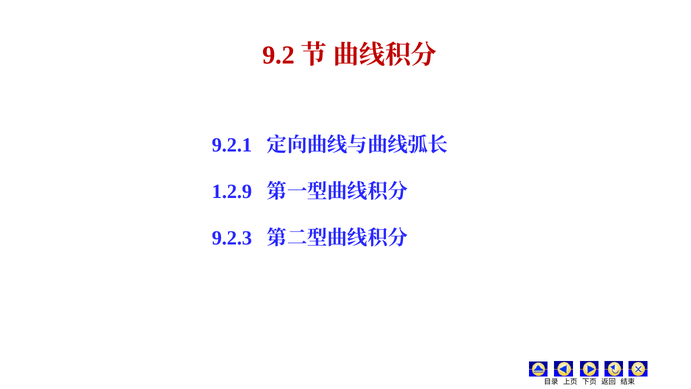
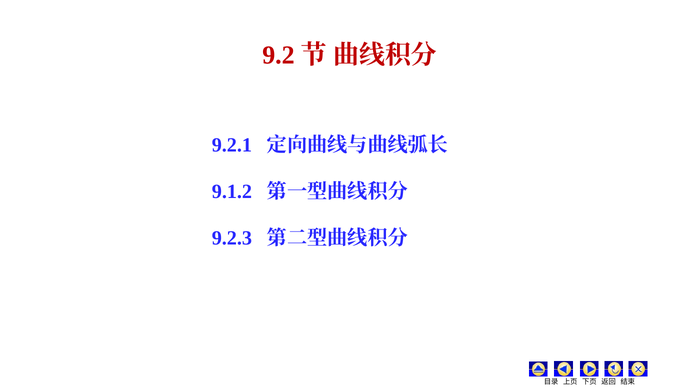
1.2.9: 1.2.9 -> 9.1.2 (232, 191)
